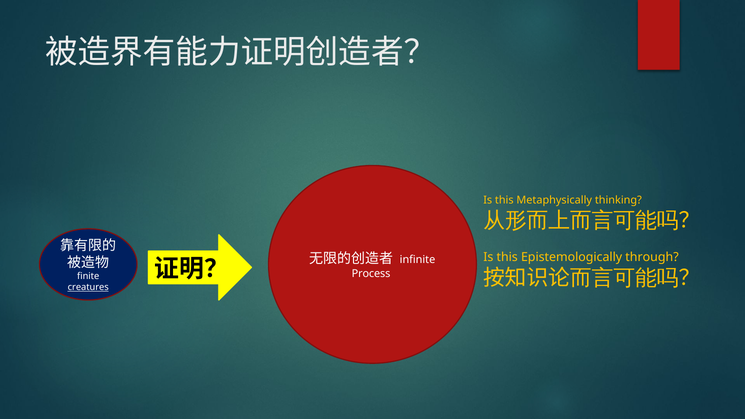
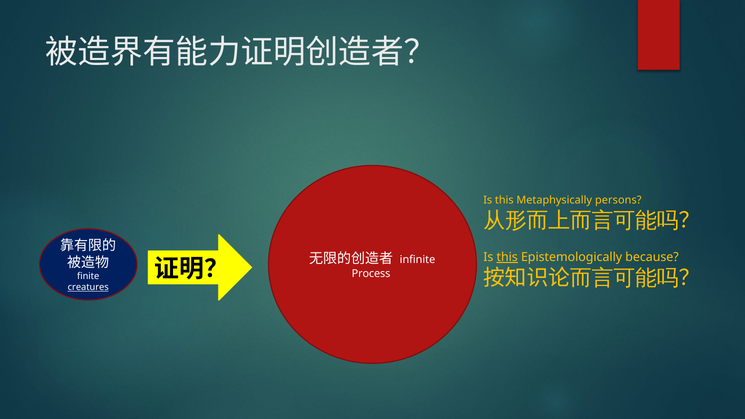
thinking: thinking -> persons (618, 200)
this underline: none -> present (507, 257)
through: through -> because (652, 257)
